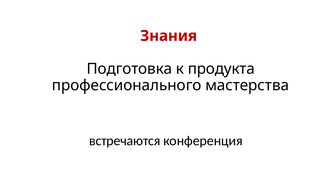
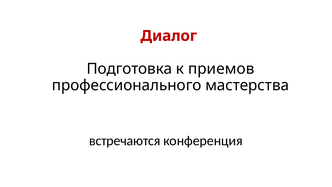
Знания: Знания -> Диалог (169, 36)
продукта: продукта -> приемов (221, 69)
